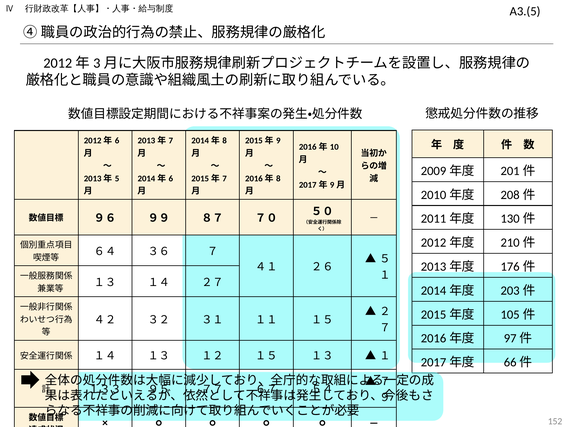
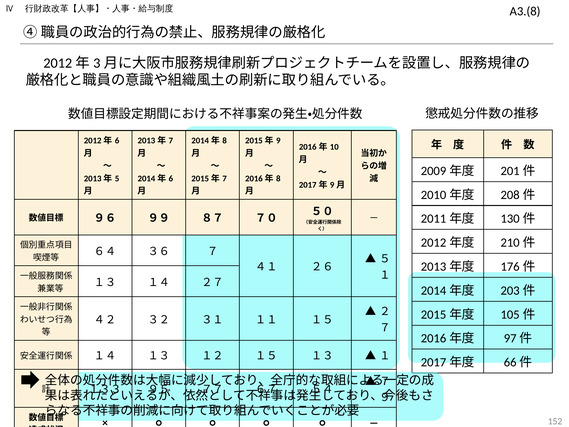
A3.(5: A3.(5 -> A3.(8 (525, 11)
